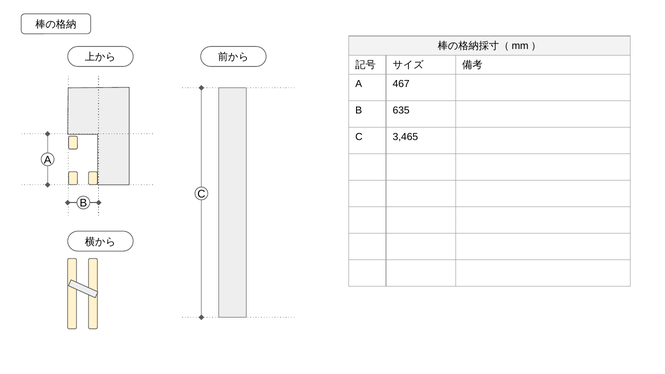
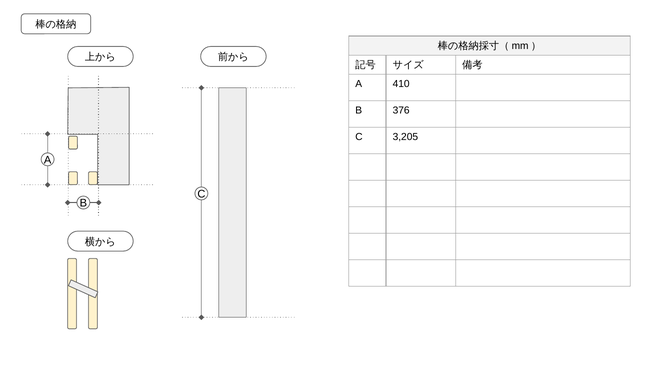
467: 467 -> 410 (401, 84)
635: 635 -> 376 (401, 111)
3,465: 3,465 -> 3,205 (405, 137)
